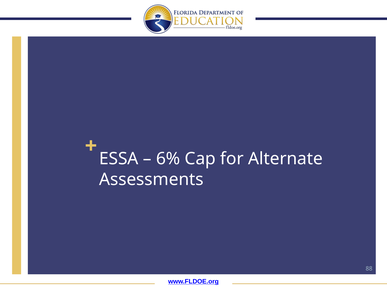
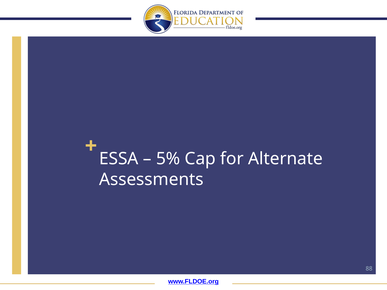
6%: 6% -> 5% (168, 159)
